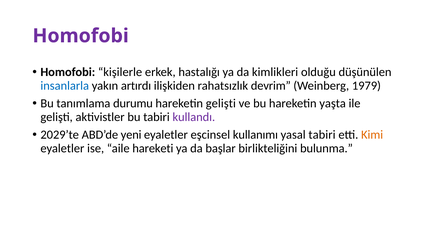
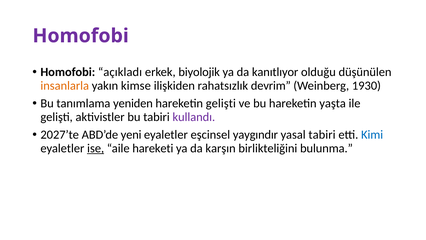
kişilerle: kişilerle -> açıkladı (120, 72)
hastalığı: hastalığı -> biyolojik (199, 72)
kimlikleri: kimlikleri -> kanıtlıyor (275, 72)
insanlarla colour: blue -> orange (65, 85)
artırdı: artırdı -> kimse (136, 85)
1979: 1979 -> 1930 (366, 85)
durumu: durumu -> yeniden (133, 103)
2029’te: 2029’te -> 2027’te (60, 135)
kullanımı: kullanımı -> yaygındır (255, 135)
Kimi colour: orange -> blue (372, 135)
ise underline: none -> present (96, 148)
başlar: başlar -> karşın (221, 148)
